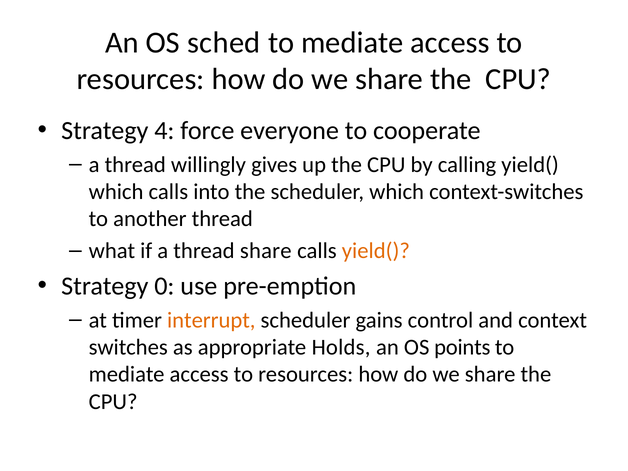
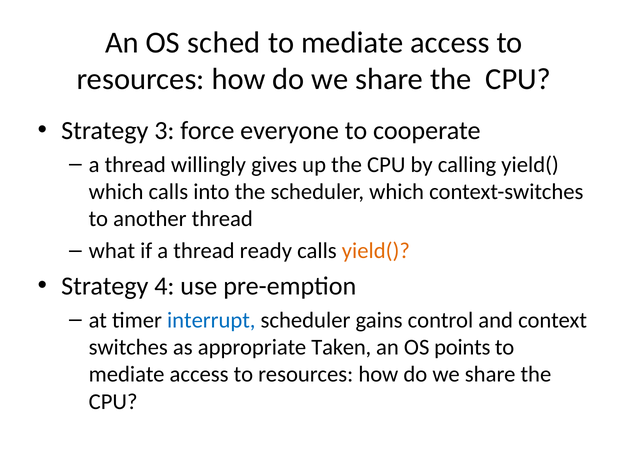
4: 4 -> 3 (164, 131)
thread share: share -> ready (266, 251)
0: 0 -> 4 (164, 286)
interrupt colour: orange -> blue (211, 320)
Holds: Holds -> Taken (341, 347)
